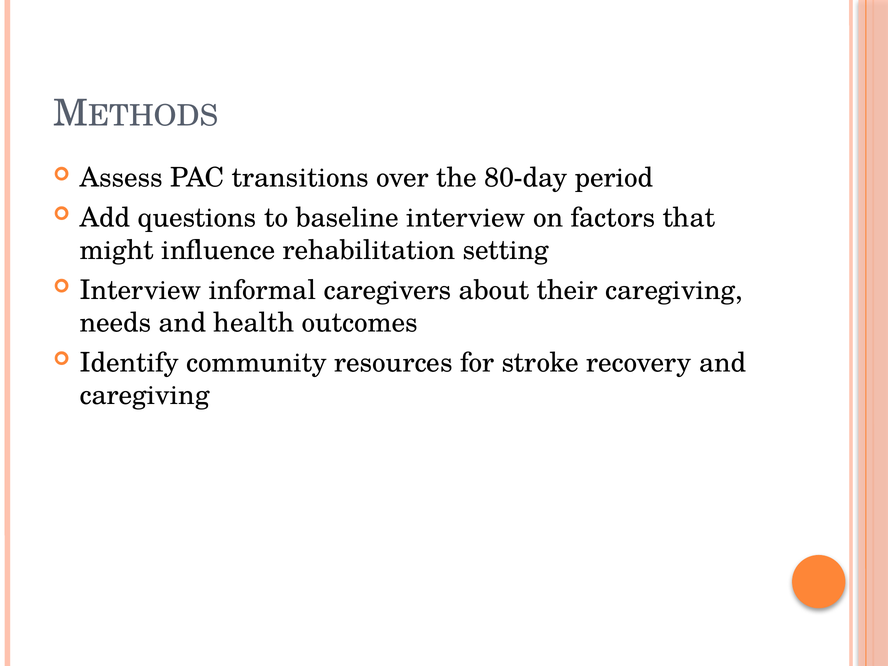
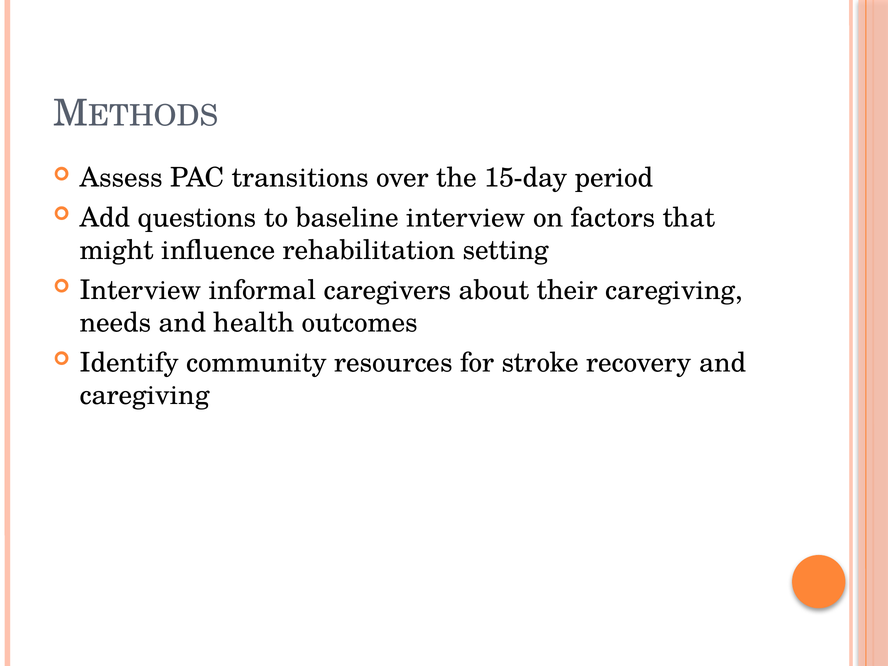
80-day: 80-day -> 15-day (526, 178)
